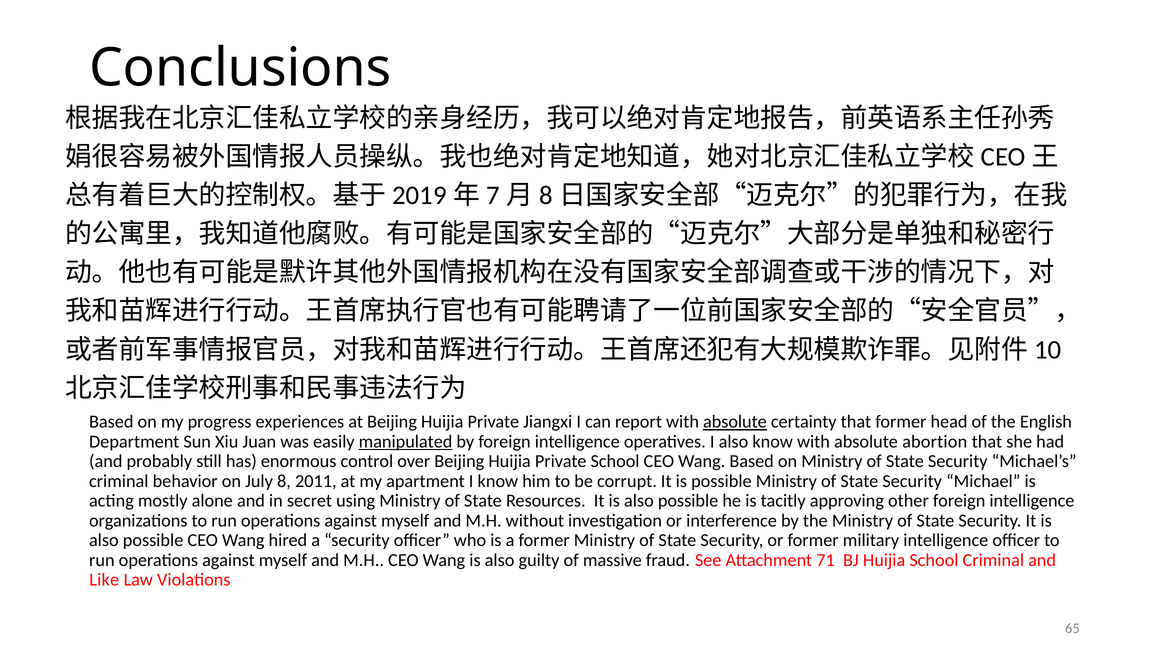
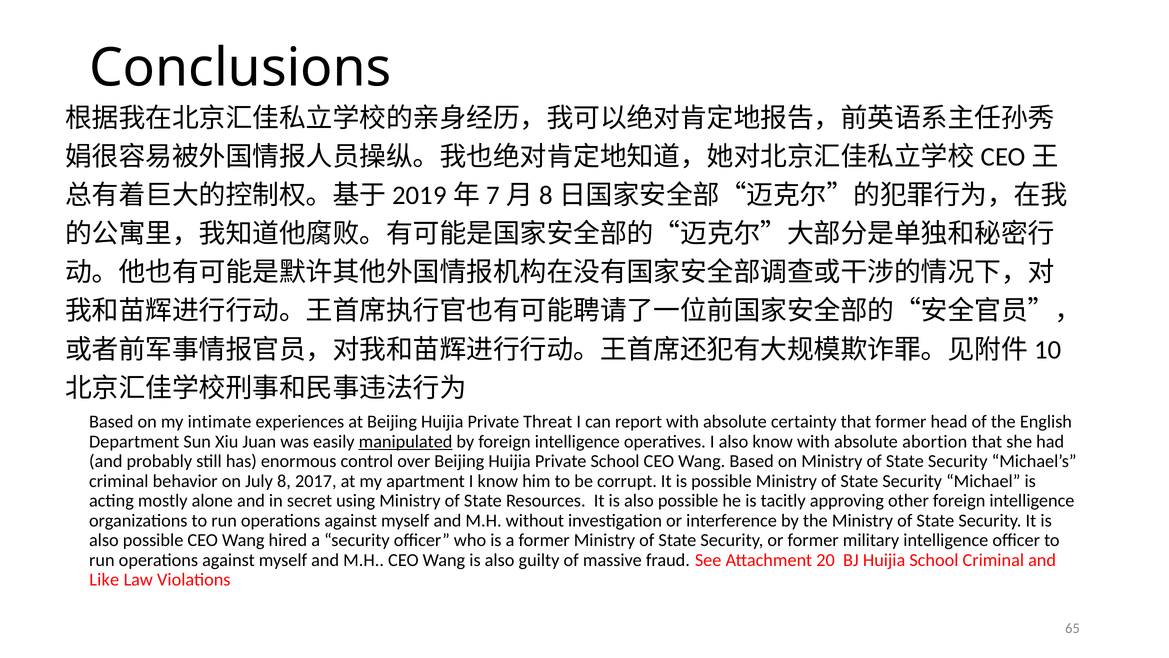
progress: progress -> intimate (219, 422)
Jiangxi: Jiangxi -> Threat (548, 422)
absolute underline: present -> none (735, 422)
2011: 2011 -> 2017 (316, 481)
71: 71 -> 20 (826, 560)
